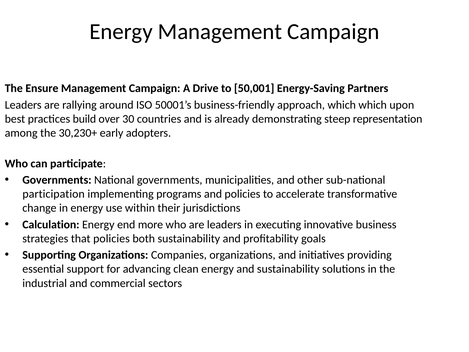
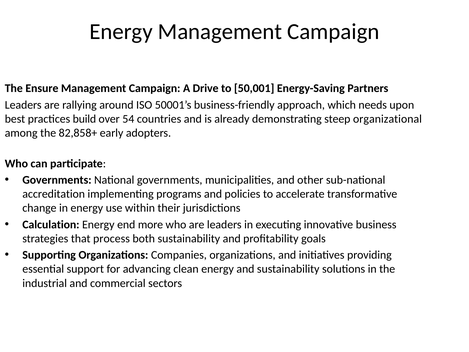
which which: which -> needs (373, 105)
30: 30 -> 54 (128, 119)
representation: representation -> organizational (387, 119)
30,230+: 30,230+ -> 82,858+ (78, 133)
participation: participation -> accreditation (54, 194)
that policies: policies -> process (112, 238)
